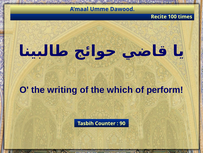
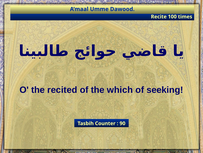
writing: writing -> recited (62, 90)
perform: perform -> seeking (165, 90)
